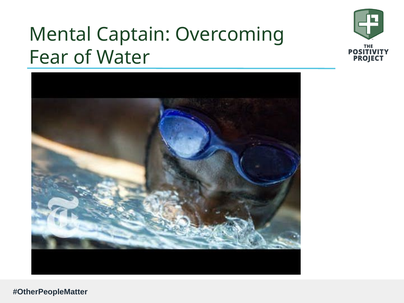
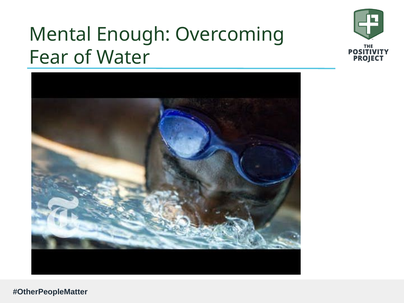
Captain: Captain -> Enough (133, 35)
